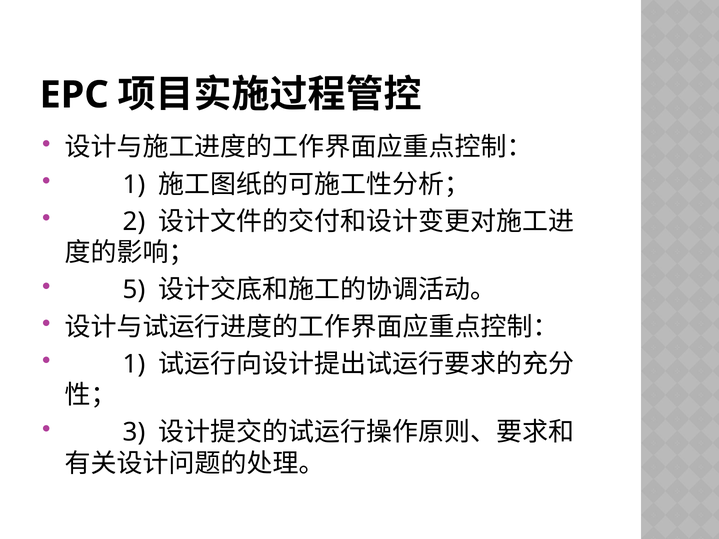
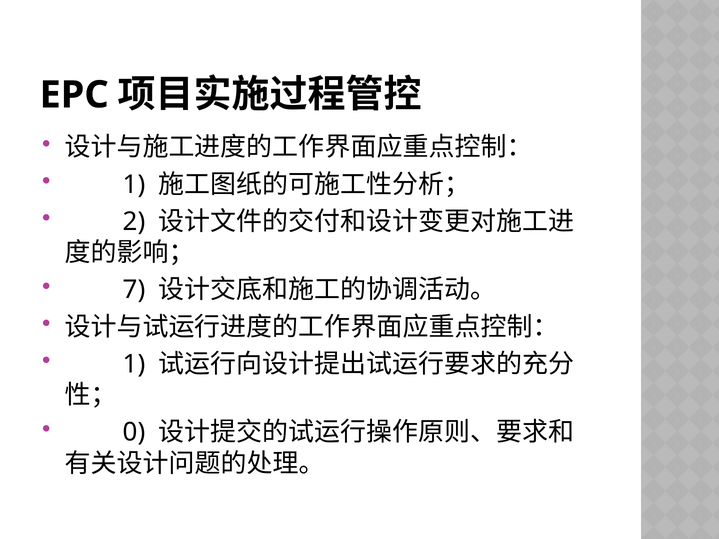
5: 5 -> 7 (134, 290)
3: 3 -> 0 (134, 433)
